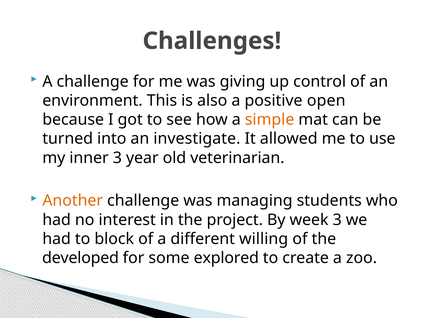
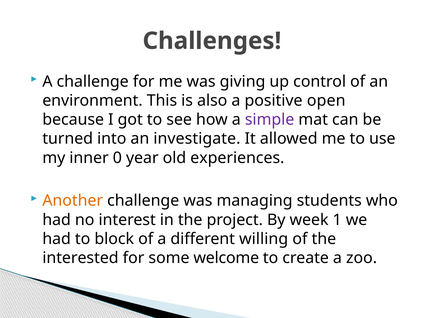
simple colour: orange -> purple (270, 120)
inner 3: 3 -> 0 (117, 158)
veterinarian: veterinarian -> experiences (237, 158)
week 3: 3 -> 1 (337, 220)
developed: developed -> interested (80, 258)
explored: explored -> welcome (226, 258)
